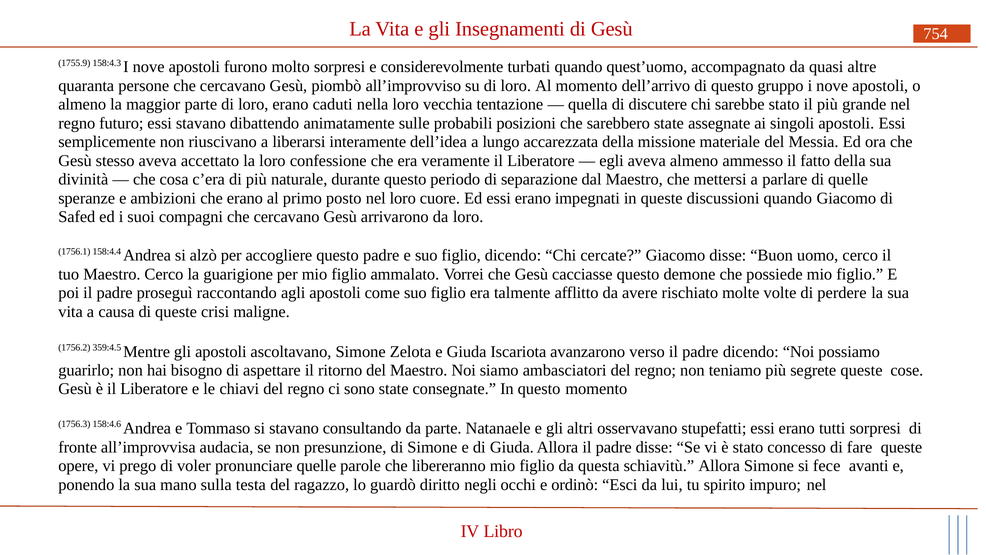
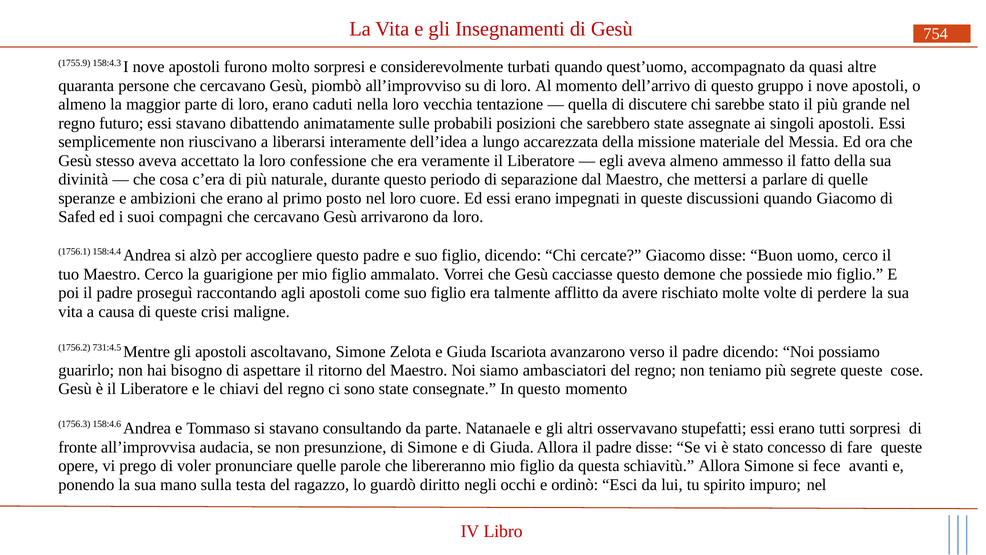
359:4.5: 359:4.5 -> 731:4.5 (107, 348)
